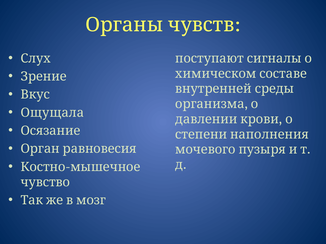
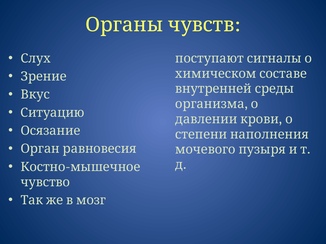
Ощущала: Ощущала -> Ситуацию (52, 113)
